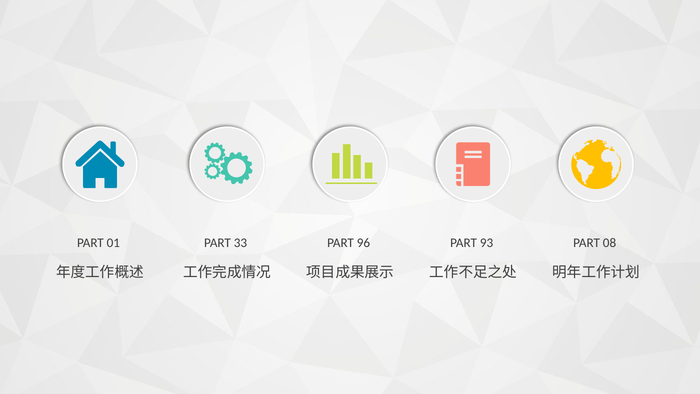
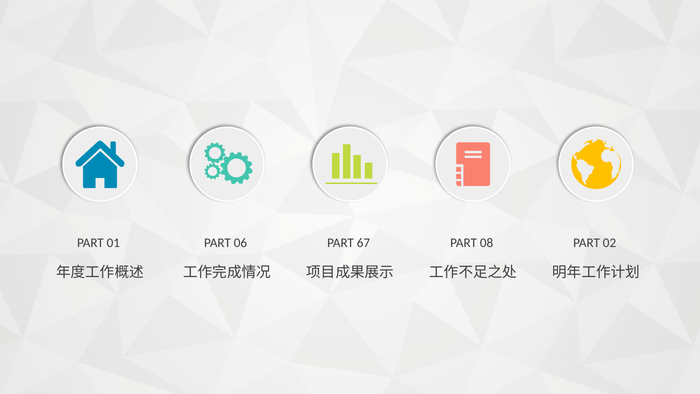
33: 33 -> 06 (240, 243)
96: 96 -> 67 (363, 243)
93: 93 -> 08 (487, 243)
08: 08 -> 02 (610, 243)
